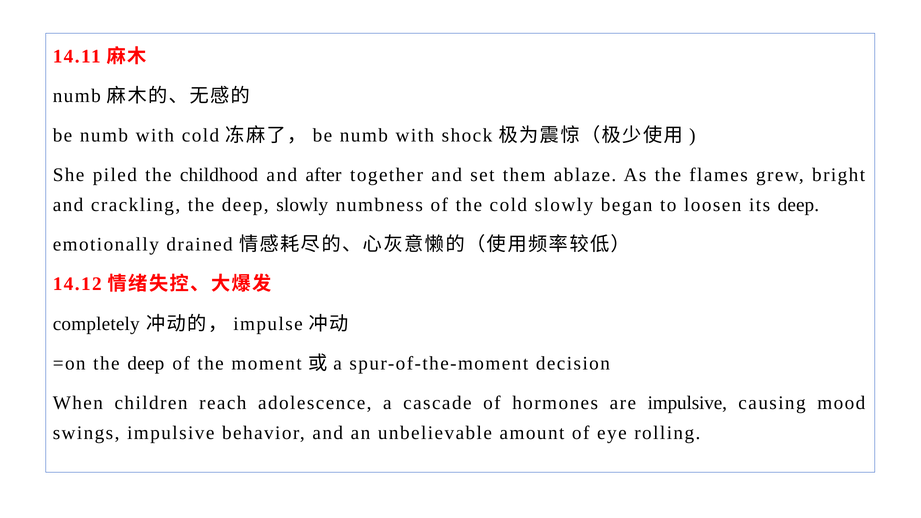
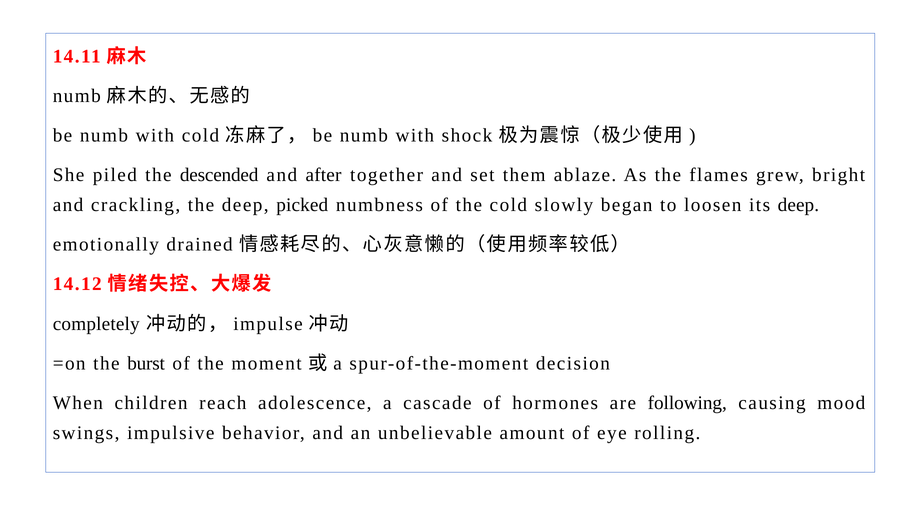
childhood: childhood -> descended (219, 175)
deep slowly: slowly -> picked (302, 205)
=on the deep: deep -> burst (146, 363)
are impulsive: impulsive -> following (687, 403)
